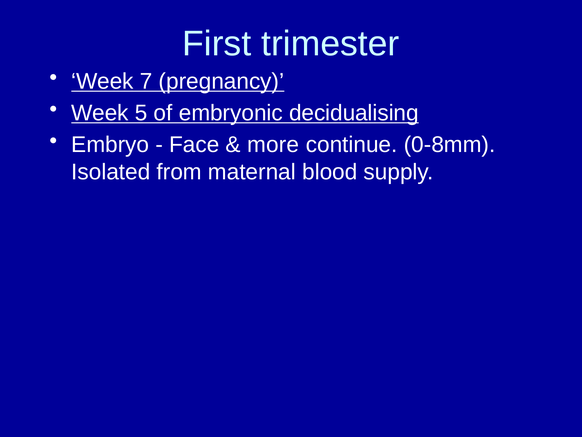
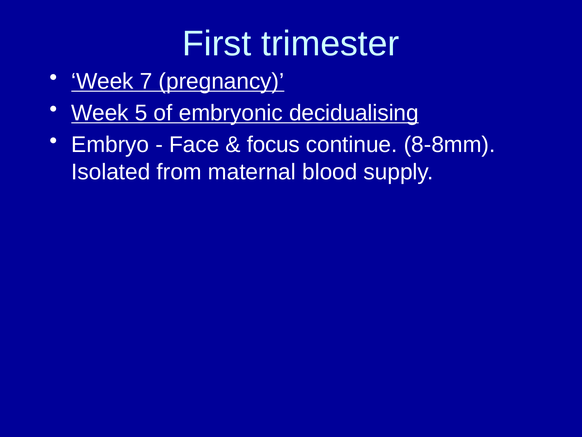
more: more -> focus (273, 145)
0-8mm: 0-8mm -> 8-8mm (450, 145)
